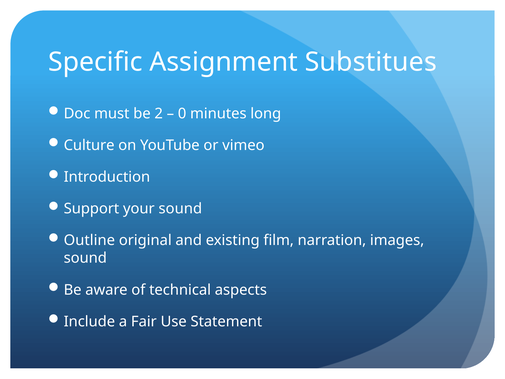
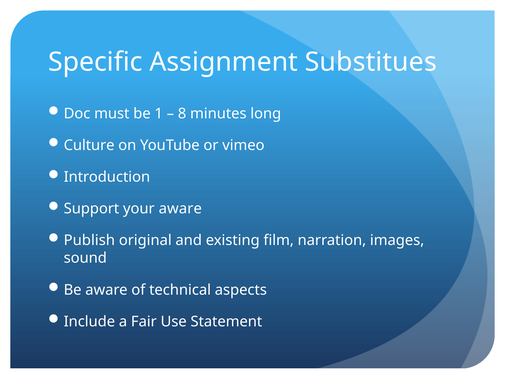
2: 2 -> 1 (159, 113)
0: 0 -> 8 (182, 113)
your sound: sound -> aware (180, 209)
Outline: Outline -> Publish (89, 240)
